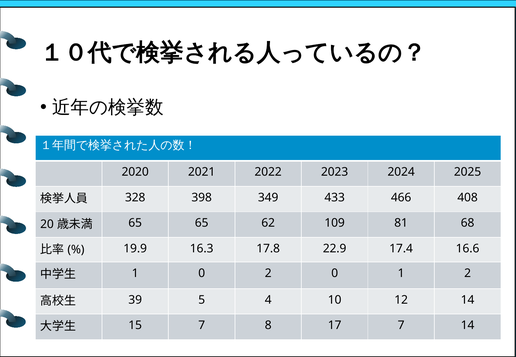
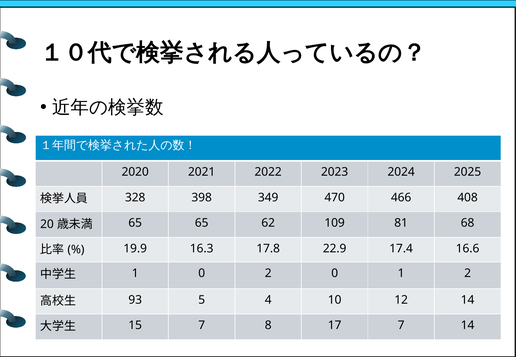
433: 433 -> 470 (335, 198)
39: 39 -> 93 (135, 300)
